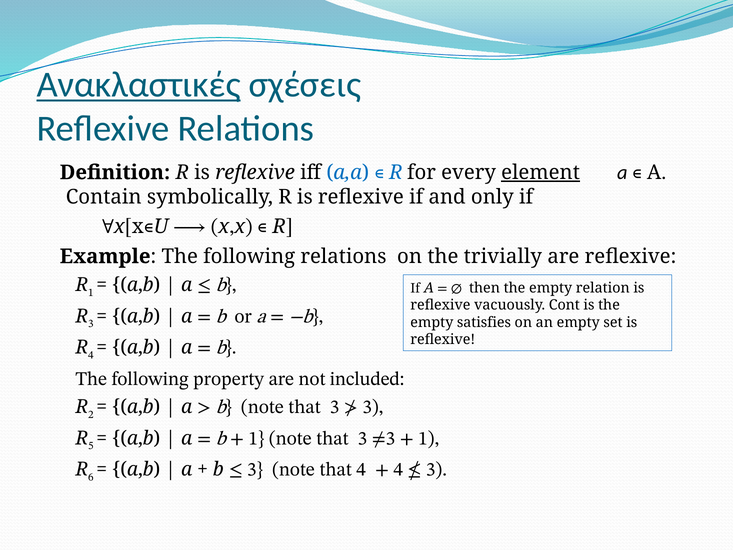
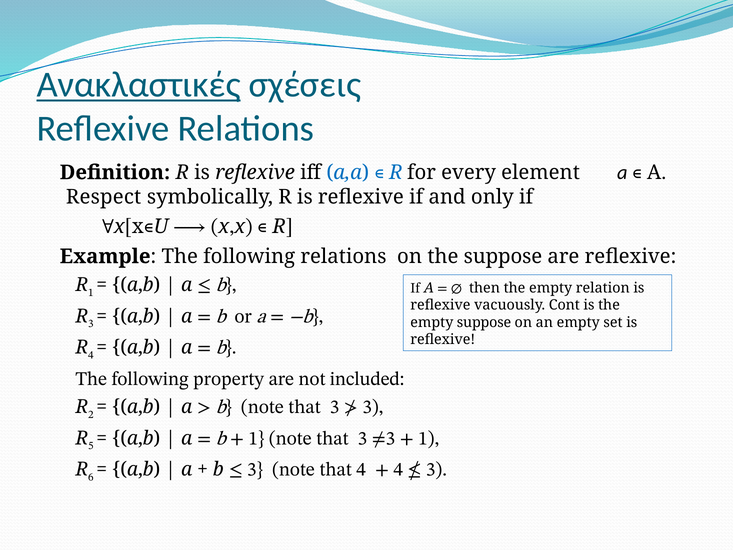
element underline: present -> none (541, 172)
Contain: Contain -> Respect (104, 197)
the trivially: trivially -> suppose (503, 256)
empty satisfies: satisfies -> suppose (484, 322)
